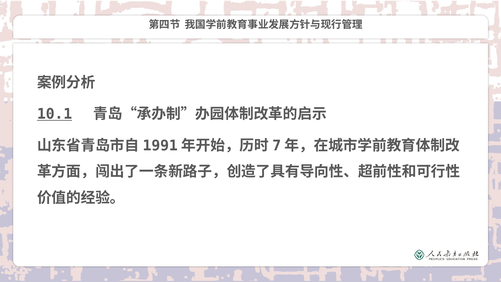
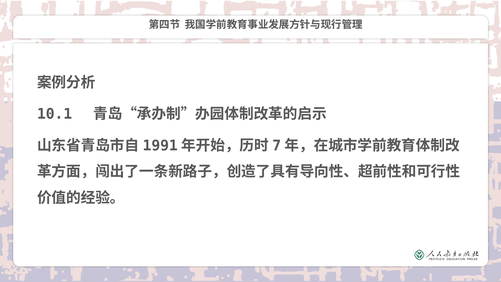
10.1 underline: present -> none (55, 114)
